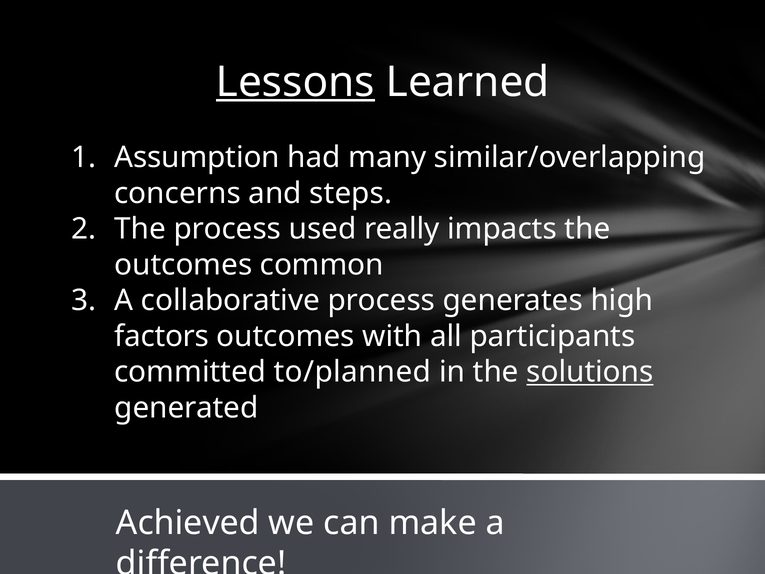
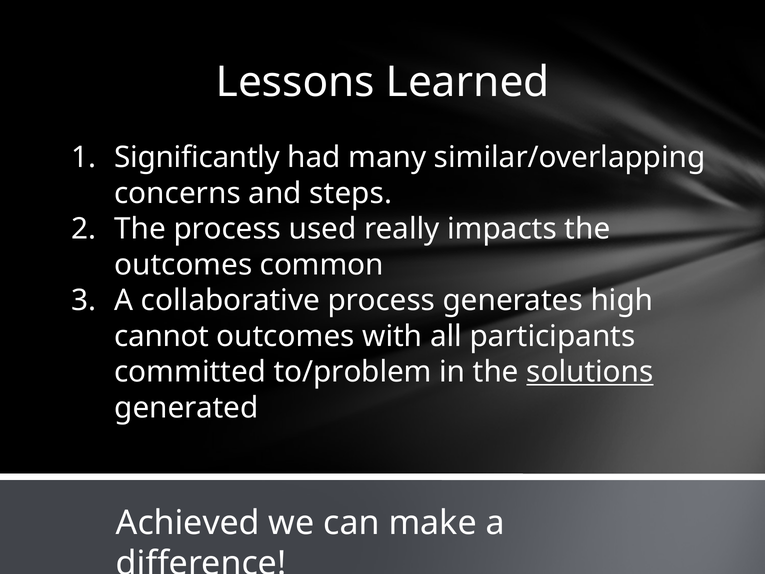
Lessons underline: present -> none (295, 82)
Assumption: Assumption -> Significantly (197, 158)
factors: factors -> cannot (162, 336)
to/planned: to/planned -> to/problem (353, 372)
